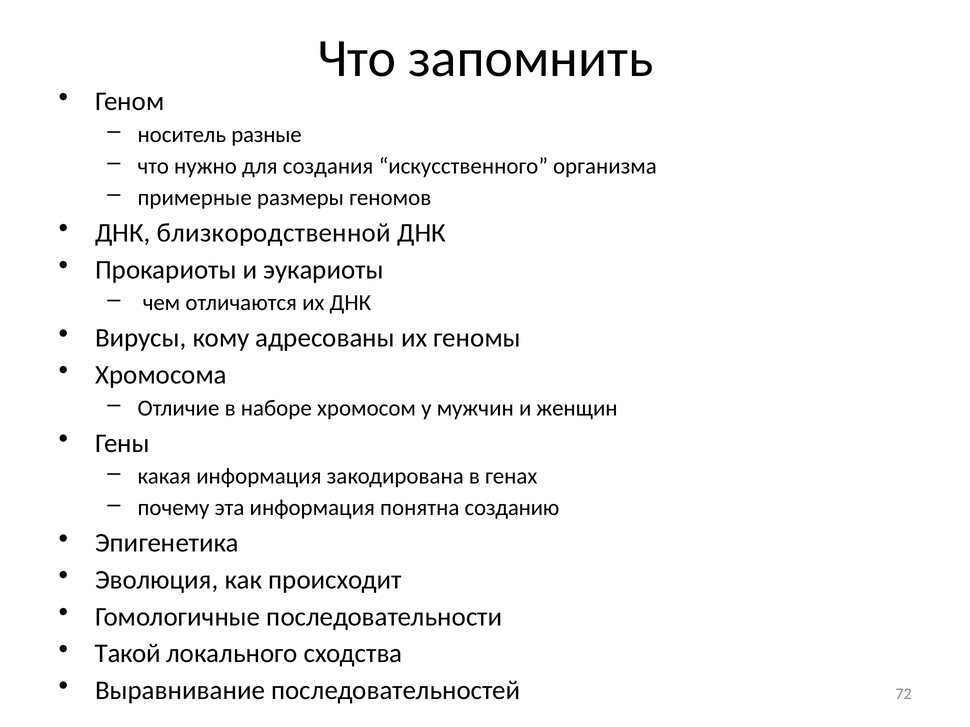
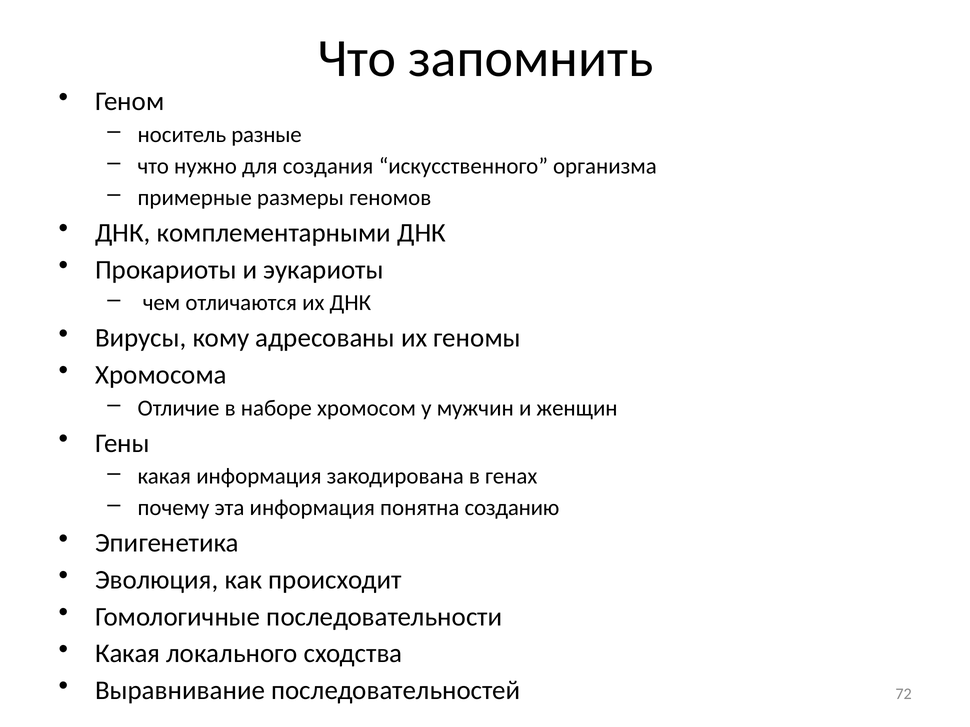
близкородственной: близкородственной -> комплементарными (274, 233)
Такой: Такой -> Какая (128, 654)
